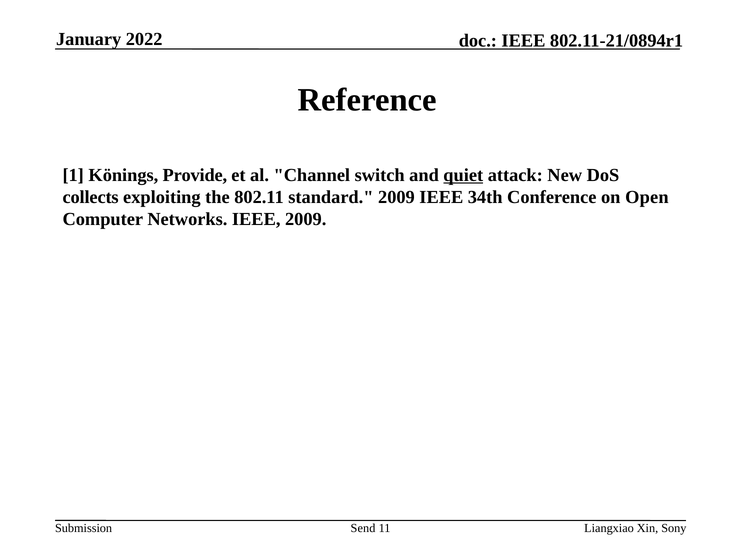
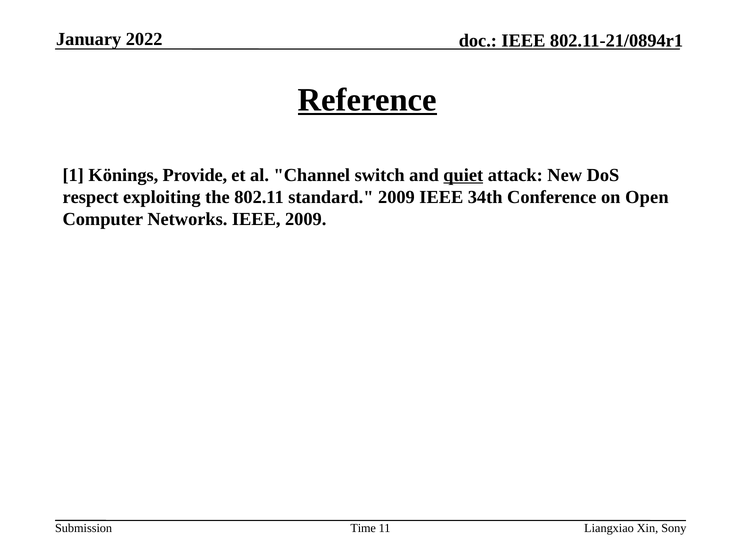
Reference underline: none -> present (367, 100)
collects: collects -> respect (91, 197)
Send: Send -> Time (363, 529)
